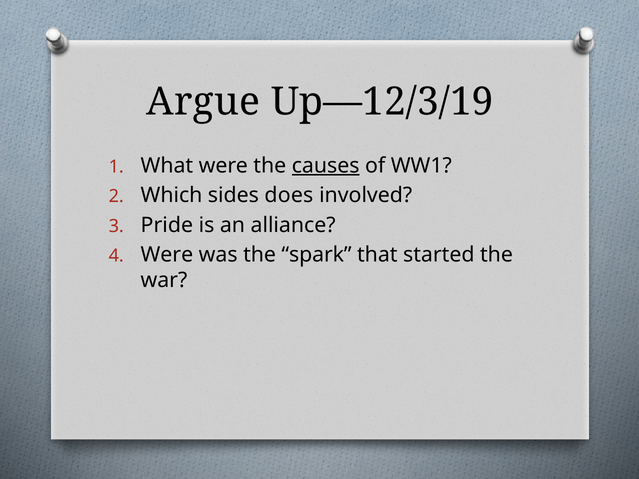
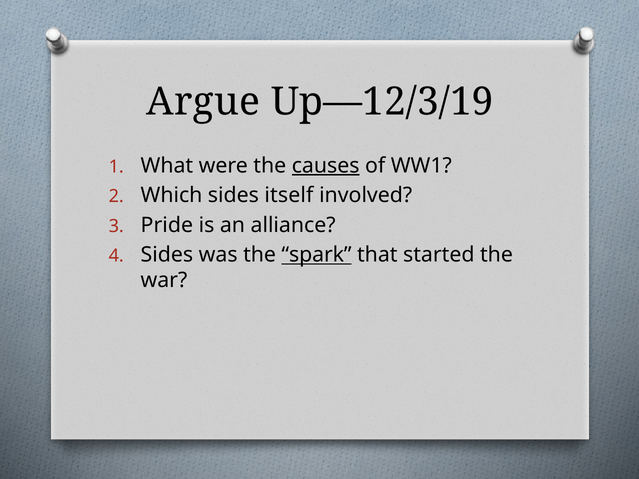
does: does -> itself (289, 195)
Were: Were -> Sides (167, 255)
spark underline: none -> present (317, 255)
